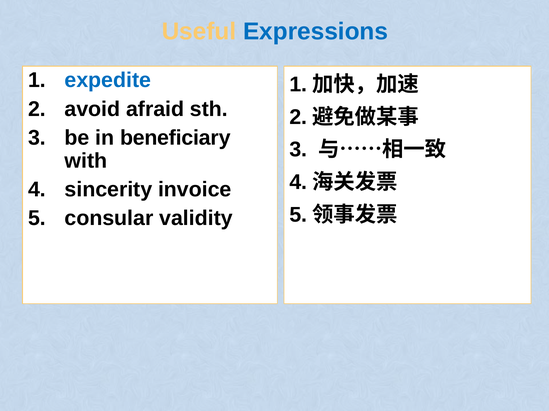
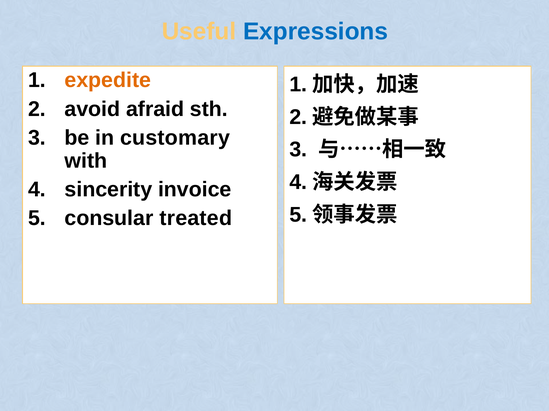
expedite colour: blue -> orange (108, 80)
beneficiary: beneficiary -> customary (175, 138)
validity: validity -> treated (196, 219)
